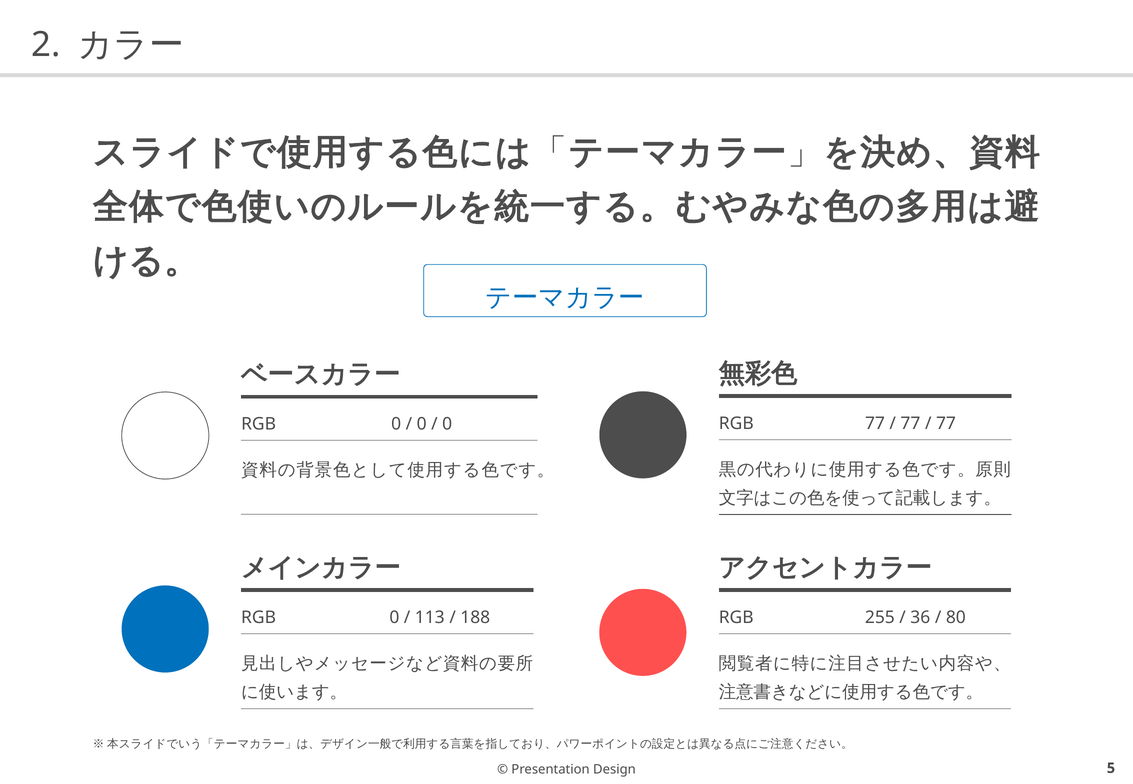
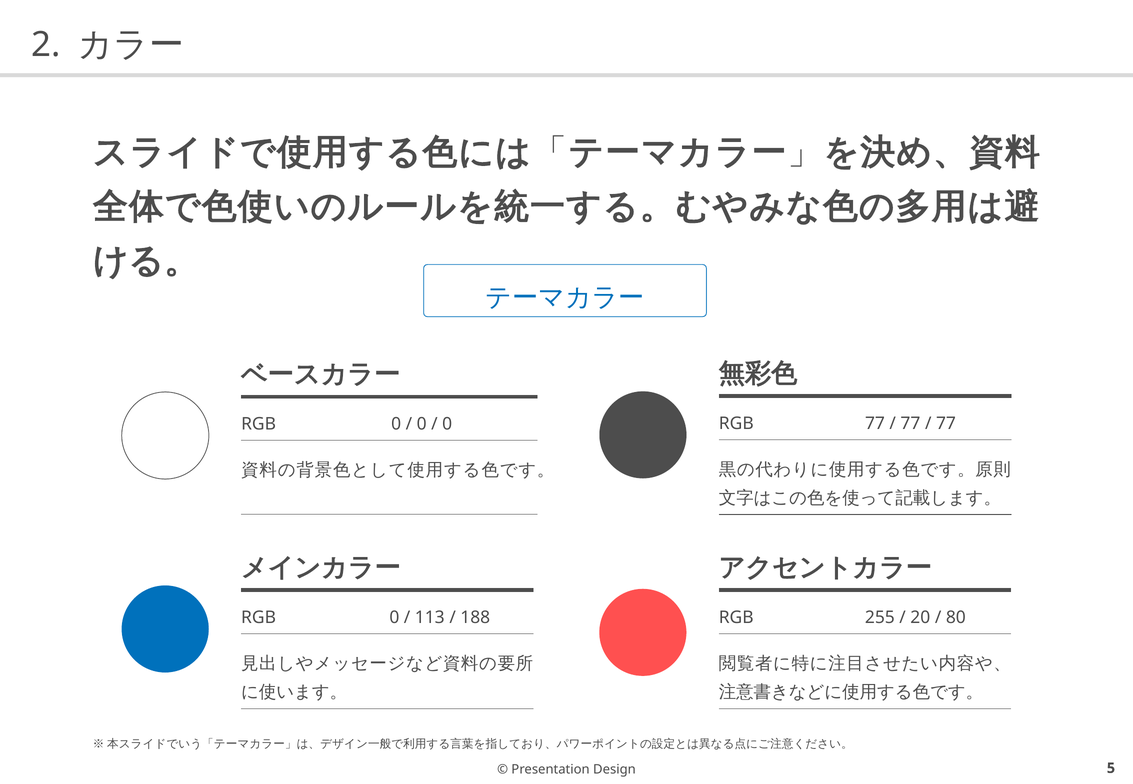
36: 36 -> 20 (920, 618)
